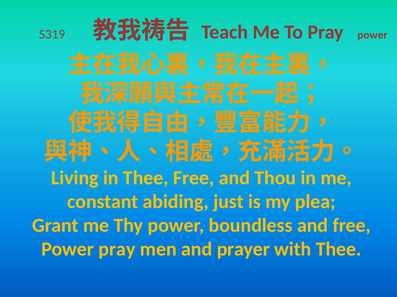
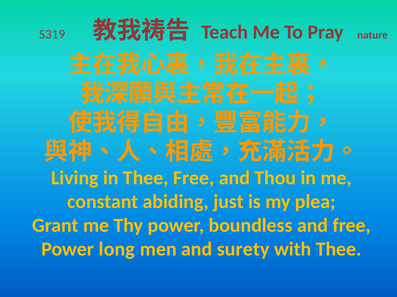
Pray power: power -> nature (372, 35)
Power pray: pray -> long (117, 250)
prayer: prayer -> surety (243, 250)
